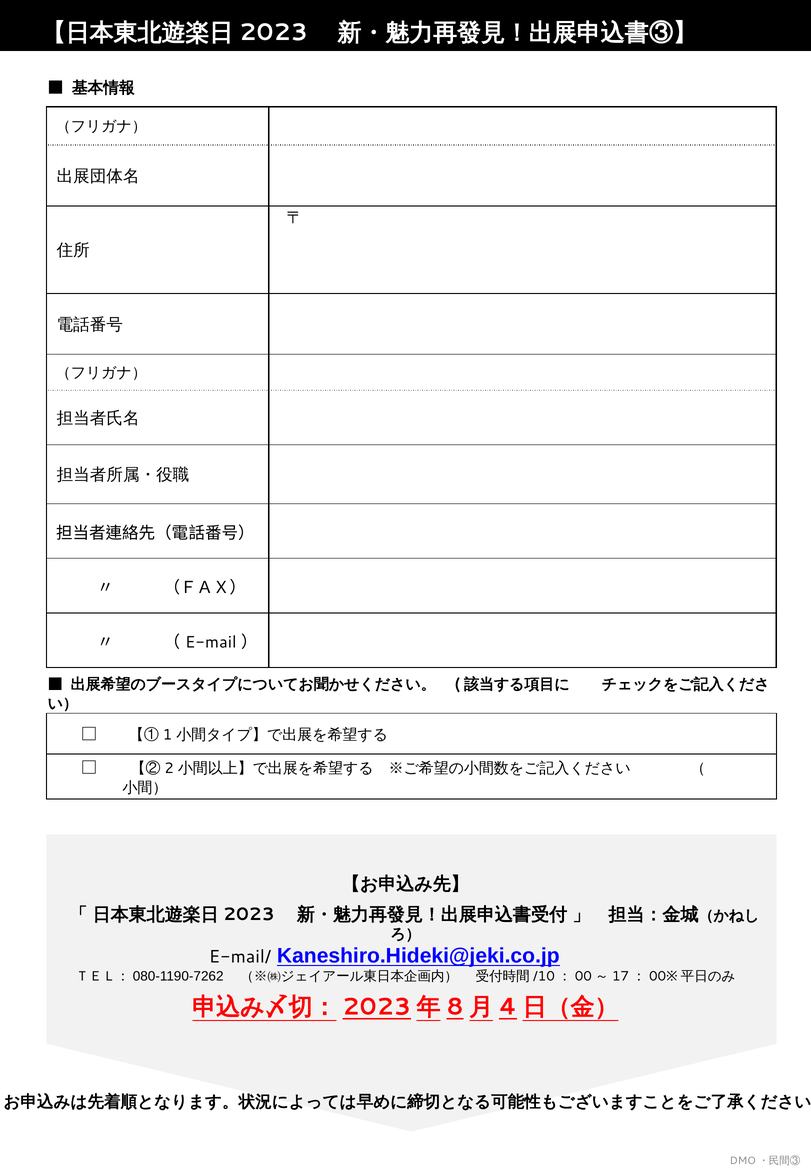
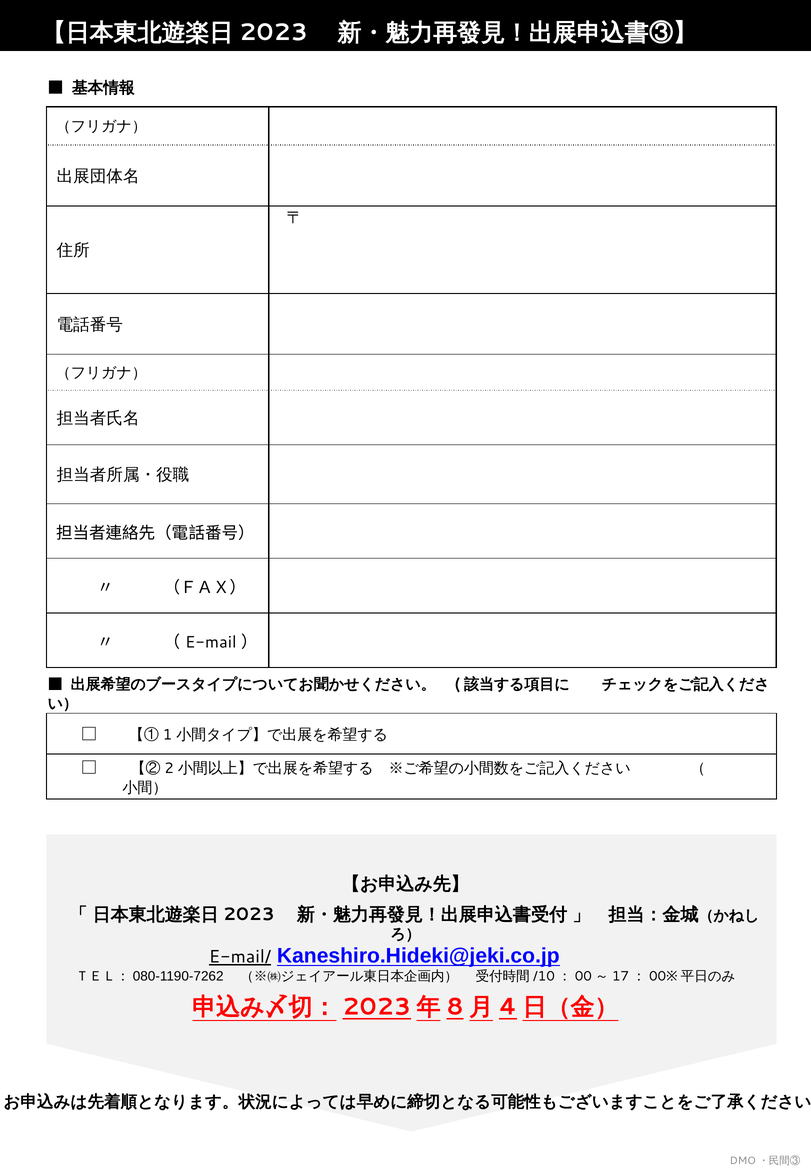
E-mail/ underline: none -> present (240, 957)
